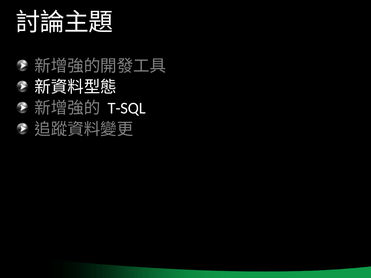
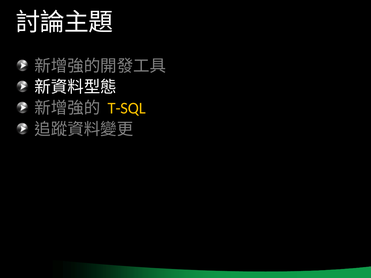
T-SQL colour: white -> yellow (127, 108)
